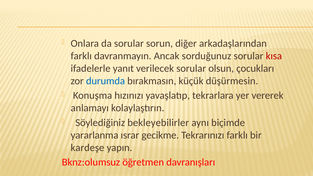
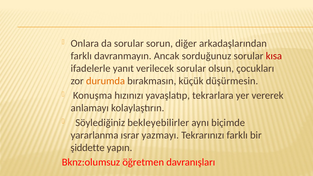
durumda colour: blue -> orange (105, 81)
gecikme: gecikme -> yazmayı (160, 135)
kardeşe: kardeşe -> şiddette (88, 148)
